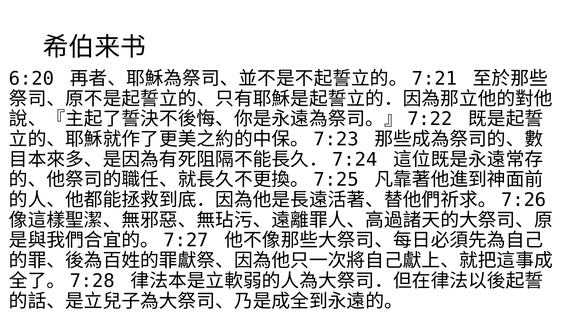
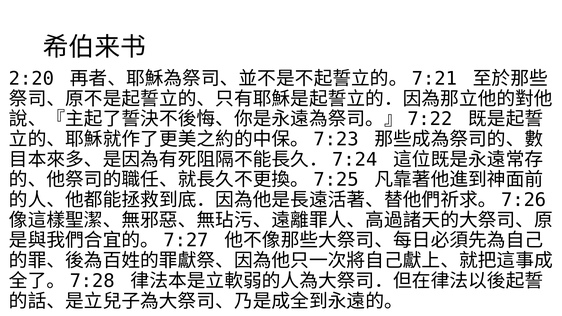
6:20: 6:20 -> 2:20 (32, 79)
